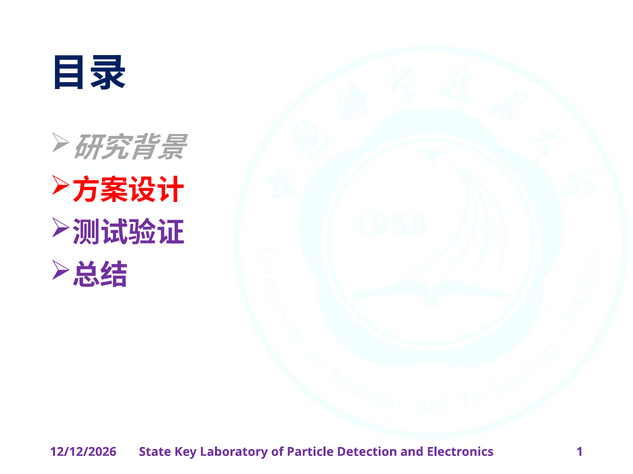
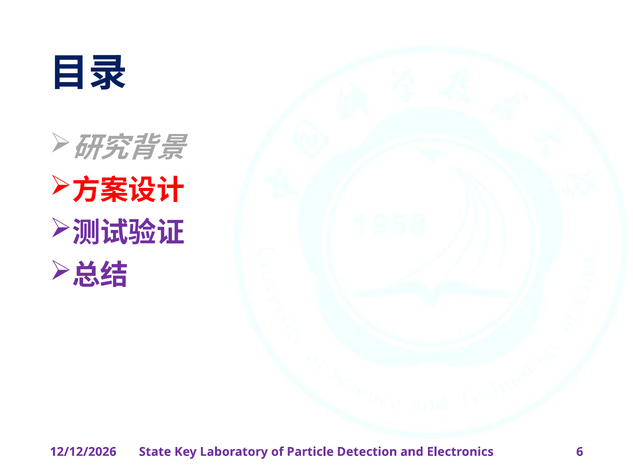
1: 1 -> 6 (580, 453)
